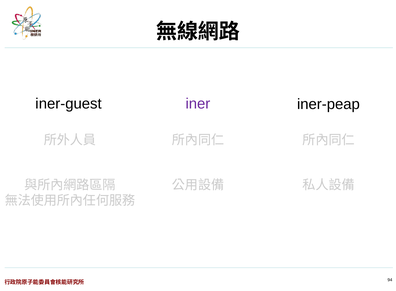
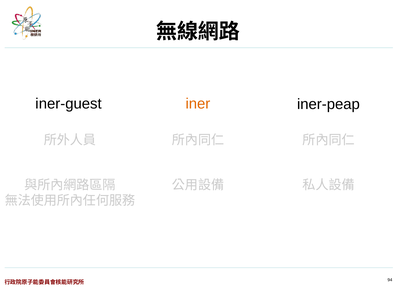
iner colour: purple -> orange (198, 103)
